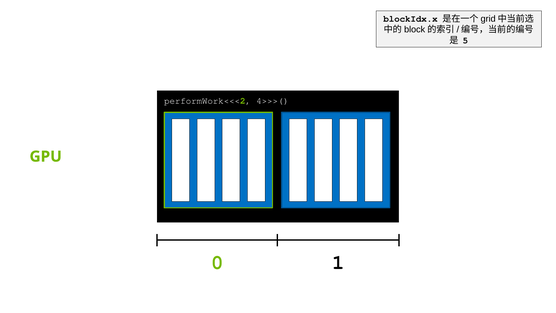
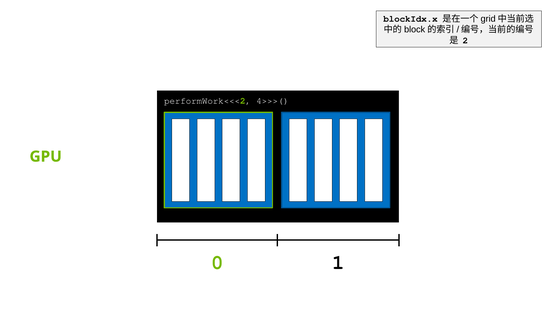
5: 5 -> 2 (465, 40)
